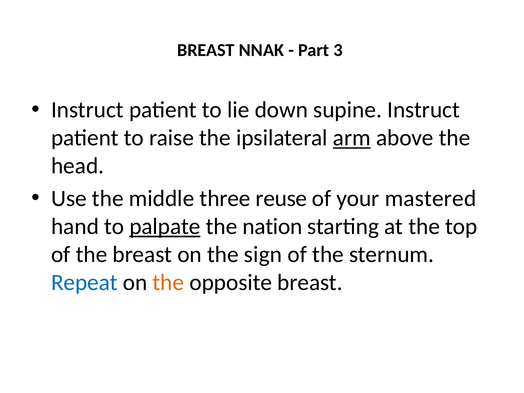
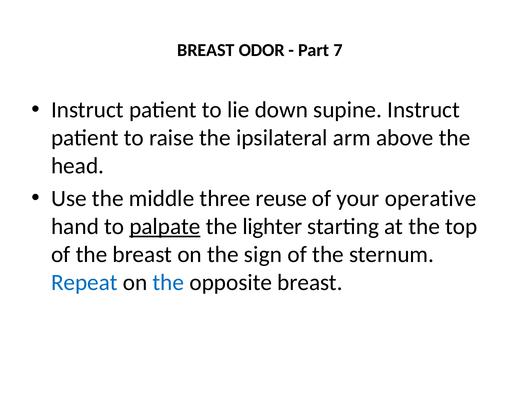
NNAK: NNAK -> ODOR (262, 50)
3: 3 -> 7 (338, 50)
arm underline: present -> none (352, 138)
mastered: mastered -> operative (431, 199)
nation: nation -> lighter (272, 227)
the colour: orange -> blue (168, 282)
